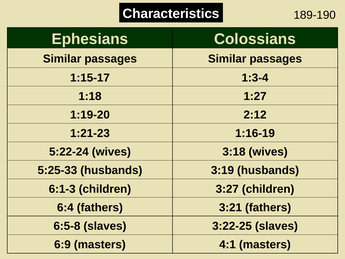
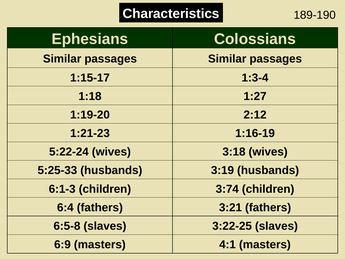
3:27: 3:27 -> 3:74 (227, 189)
